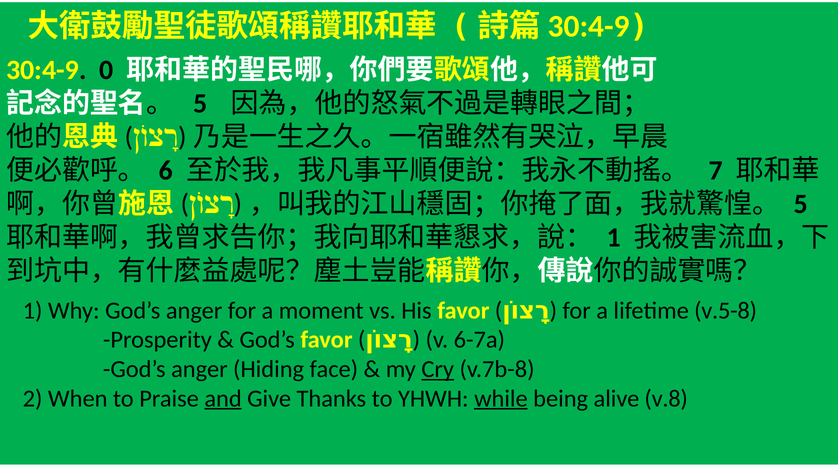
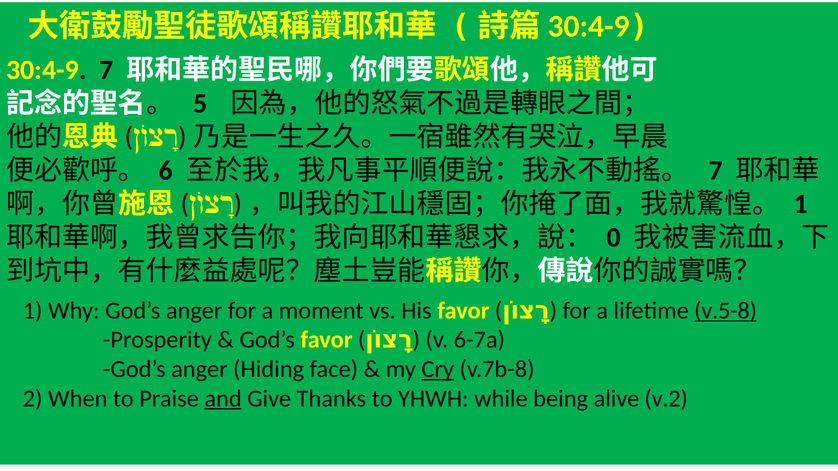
30:4-9 0: 0 -> 7 (106, 70)
5: 5 -> 1 (801, 204)
1: 1 -> 0 (614, 238)
v.5-8 underline: none -> present (726, 311)
while underline: present -> none (501, 399)
v.8: v.8 -> v.2 (666, 399)
